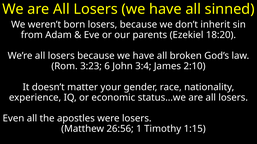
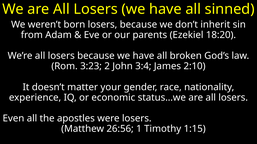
6: 6 -> 2 (107, 66)
